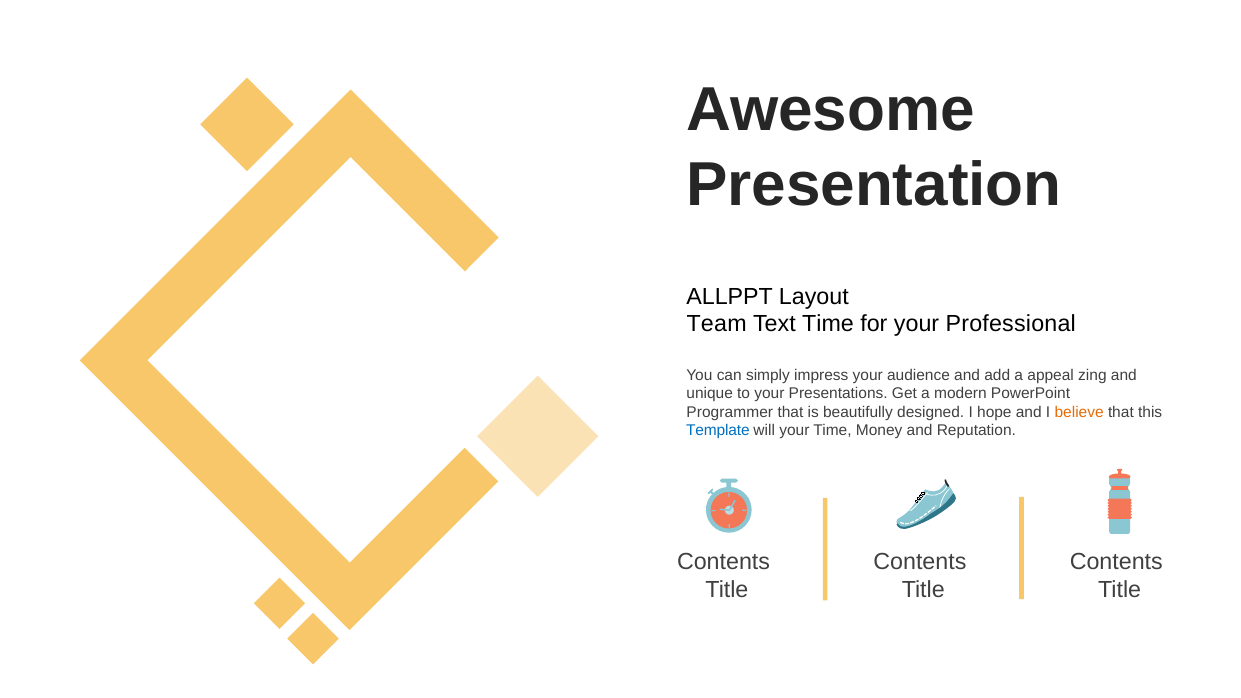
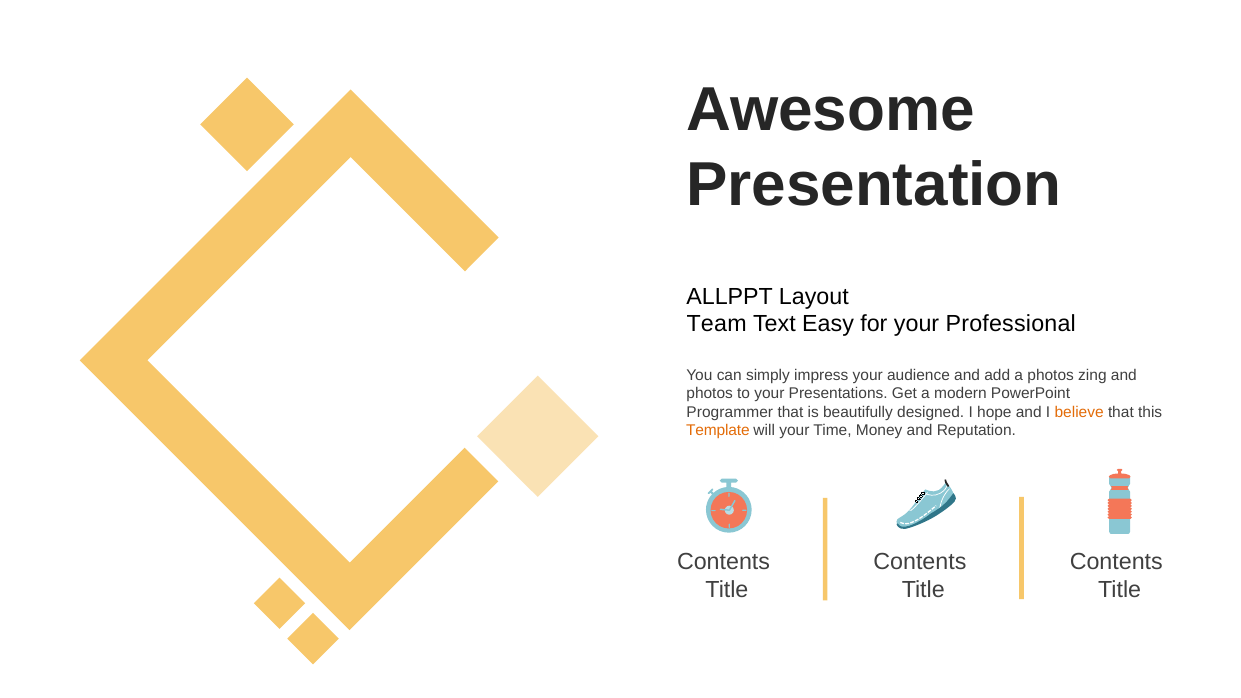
Text Time: Time -> Easy (828, 324)
a appeal: appeal -> photos (1051, 375)
unique: unique -> photos (710, 394)
Template colour: blue -> orange (718, 431)
